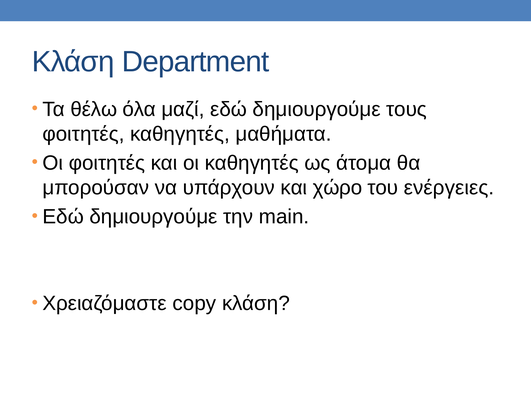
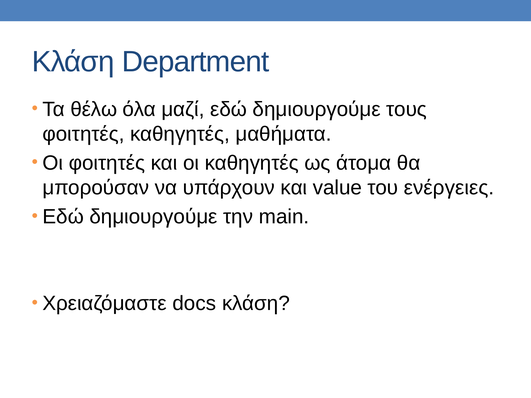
χώρο: χώρο -> value (337, 188)
copy: copy -> docs (194, 304)
